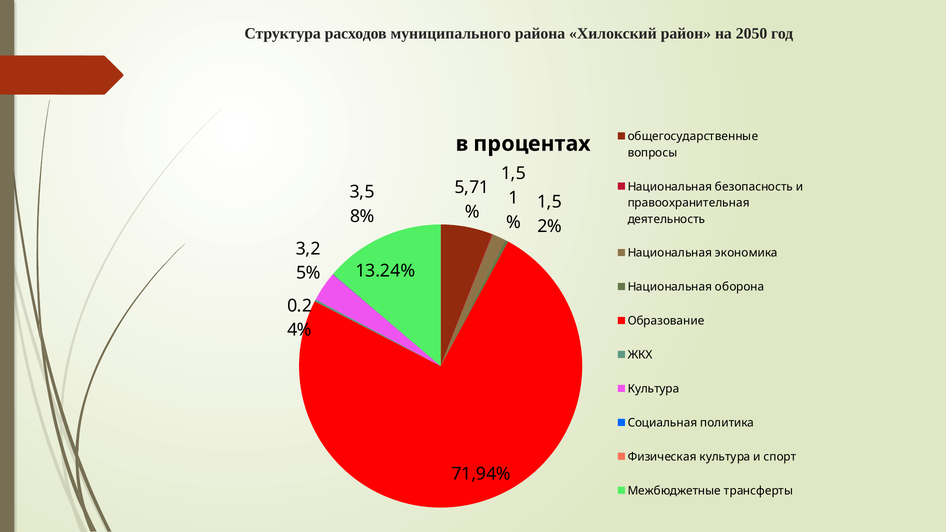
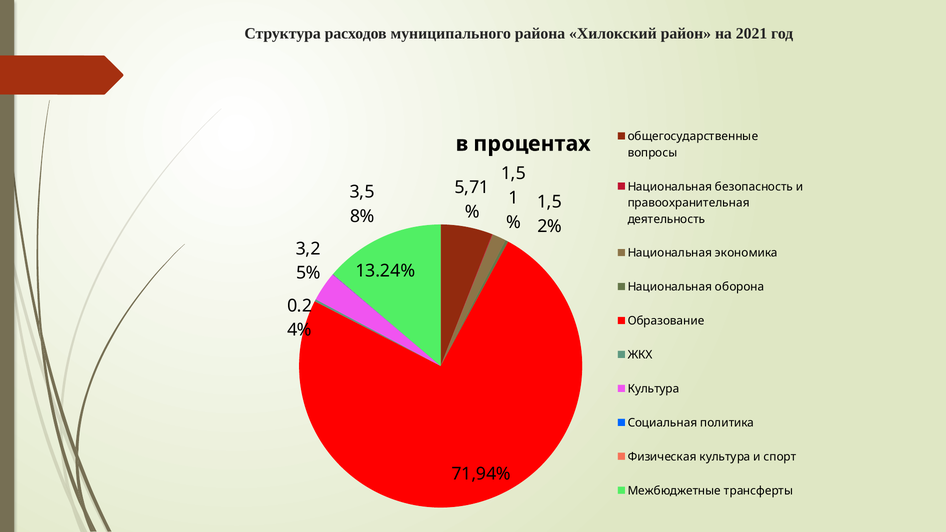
2050: 2050 -> 2021 (752, 34)
